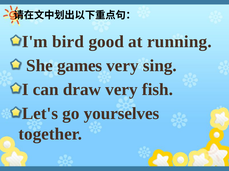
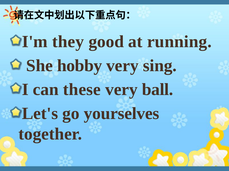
bird: bird -> they (68, 42)
games: games -> hobby (80, 66)
draw: draw -> these (82, 90)
fish: fish -> ball (158, 90)
